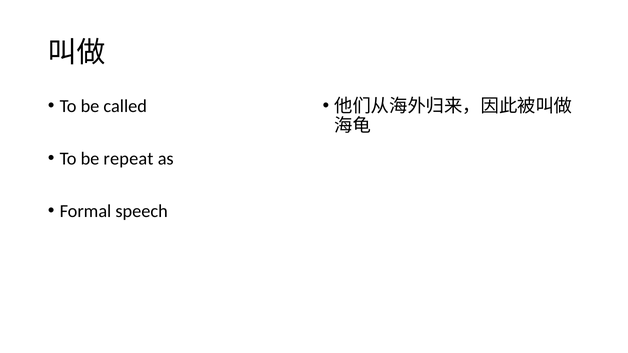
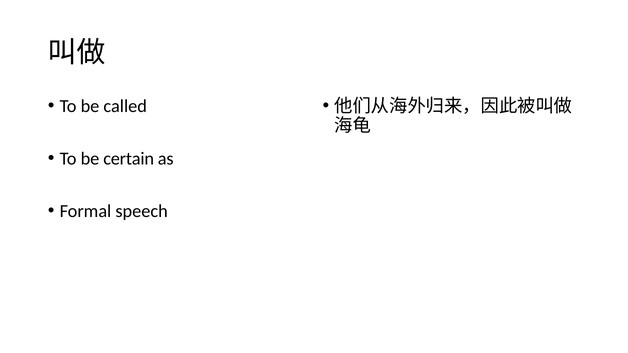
repeat: repeat -> certain (129, 159)
